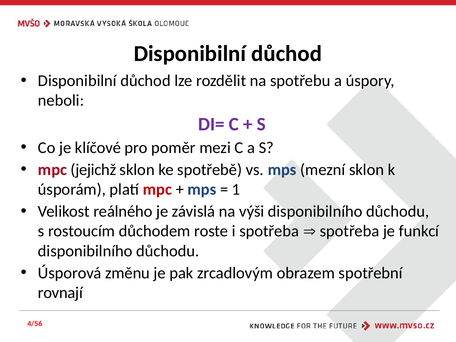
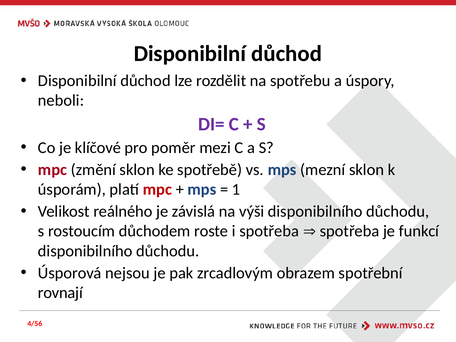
jejichž: jejichž -> změní (93, 170)
změnu: změnu -> nejsou (128, 273)
